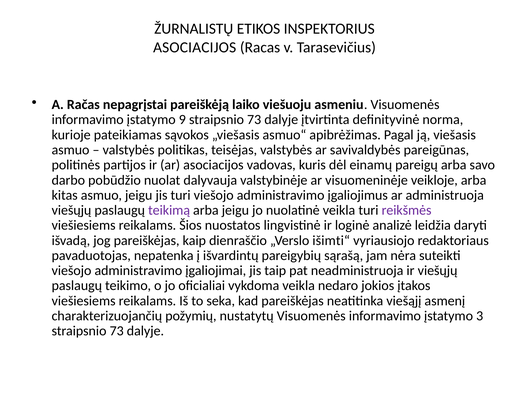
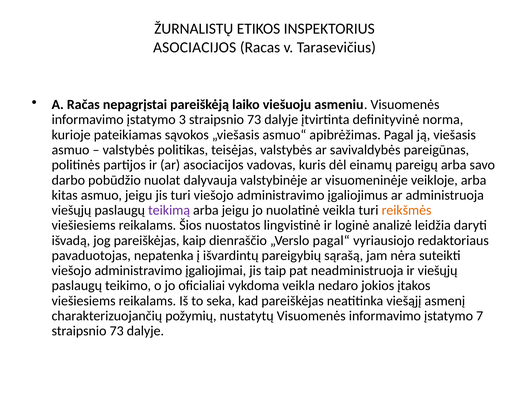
9: 9 -> 3 (182, 120)
reikšmės colour: purple -> orange (407, 210)
išimti“: išimti“ -> pagal“ (331, 240)
3: 3 -> 7 (480, 316)
